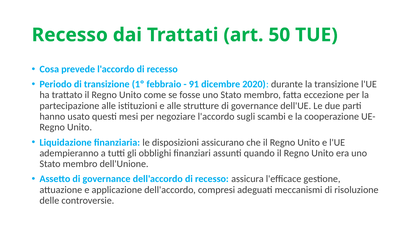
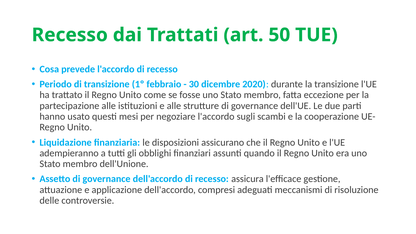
91: 91 -> 30 (194, 84)
